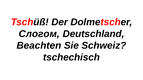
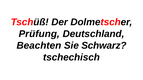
Слогом: Слогом -> Prüfung (39, 34)
Schweiz: Schweiz -> Schwarz (104, 46)
